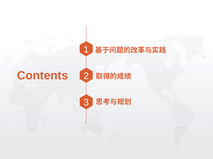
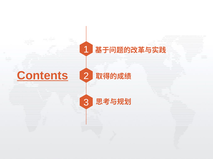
Contents underline: none -> present (43, 76)
